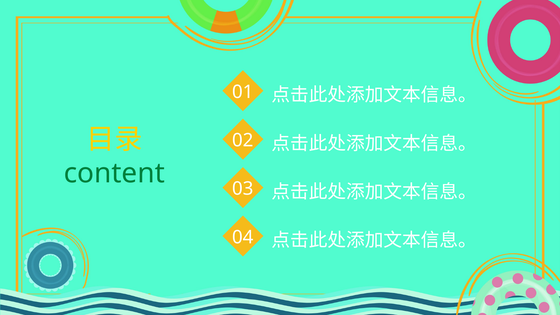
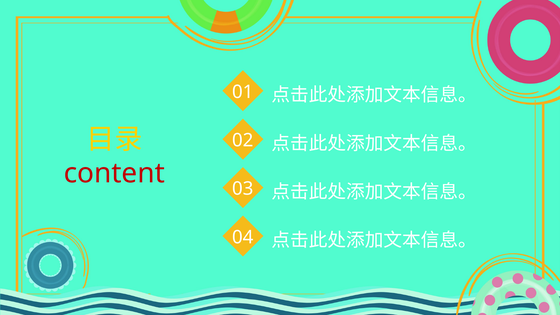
content colour: green -> red (114, 173)
